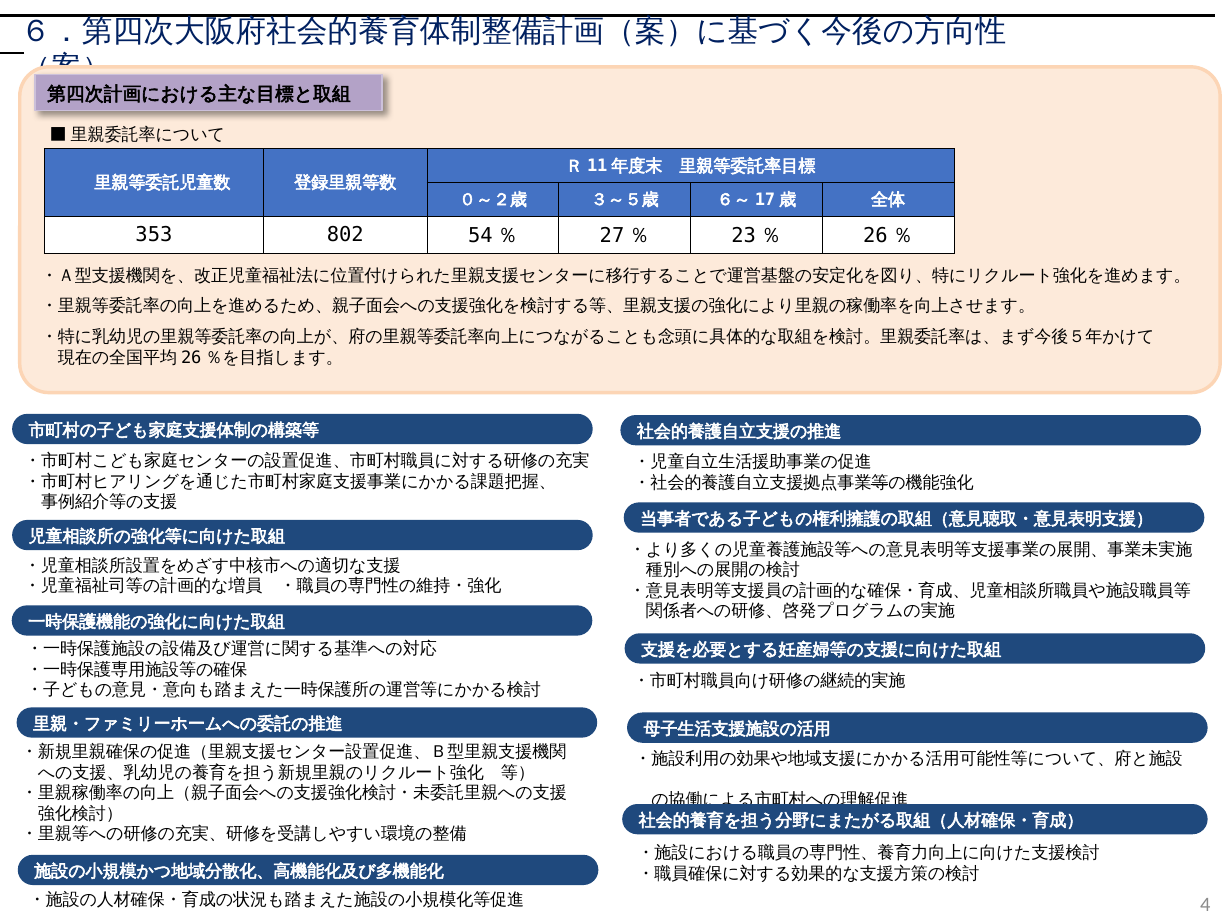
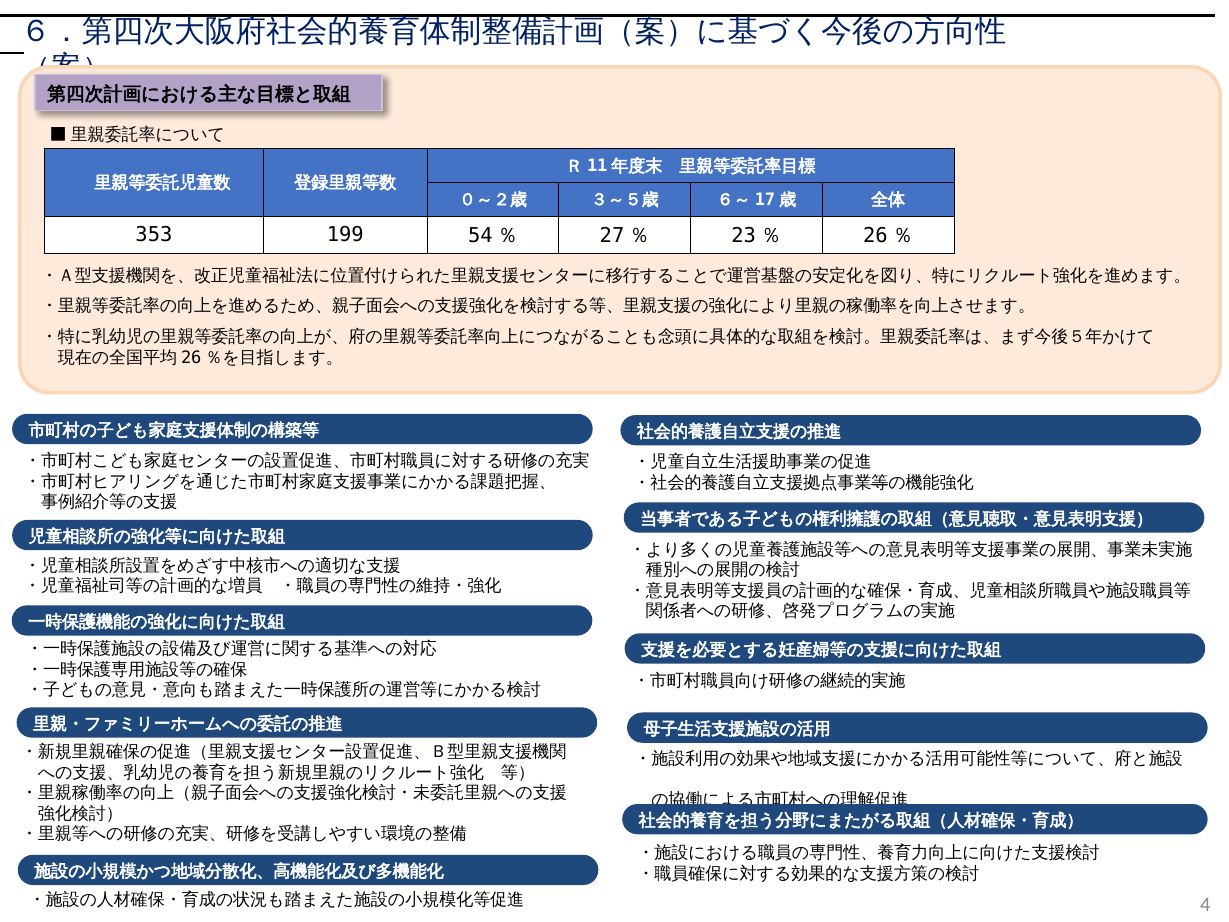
802: 802 -> 199 (345, 235)
